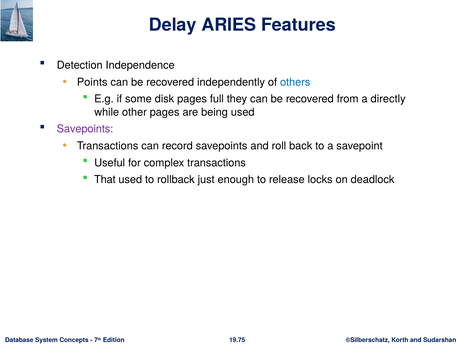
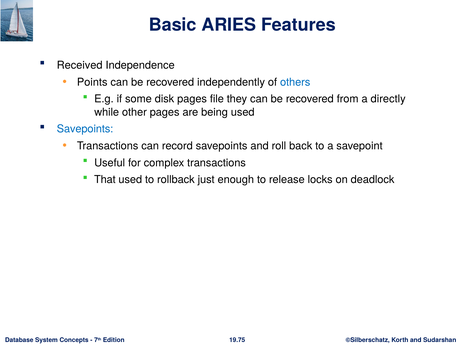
Delay: Delay -> Basic (173, 25)
Detection: Detection -> Received (80, 65)
full: full -> file (217, 99)
Savepoints colour: purple -> blue (85, 129)
